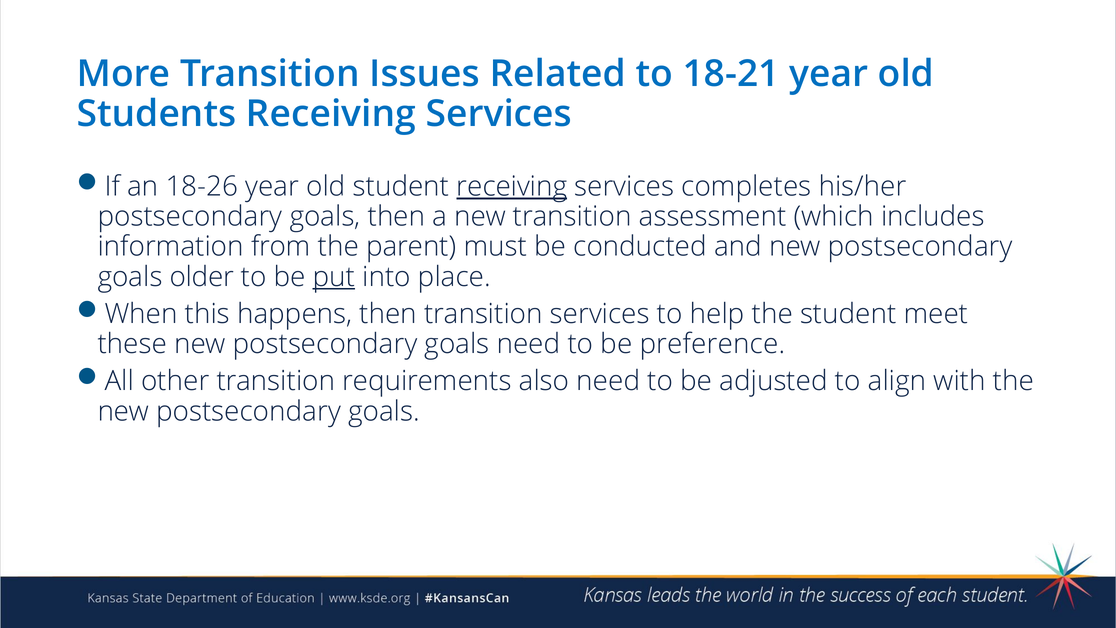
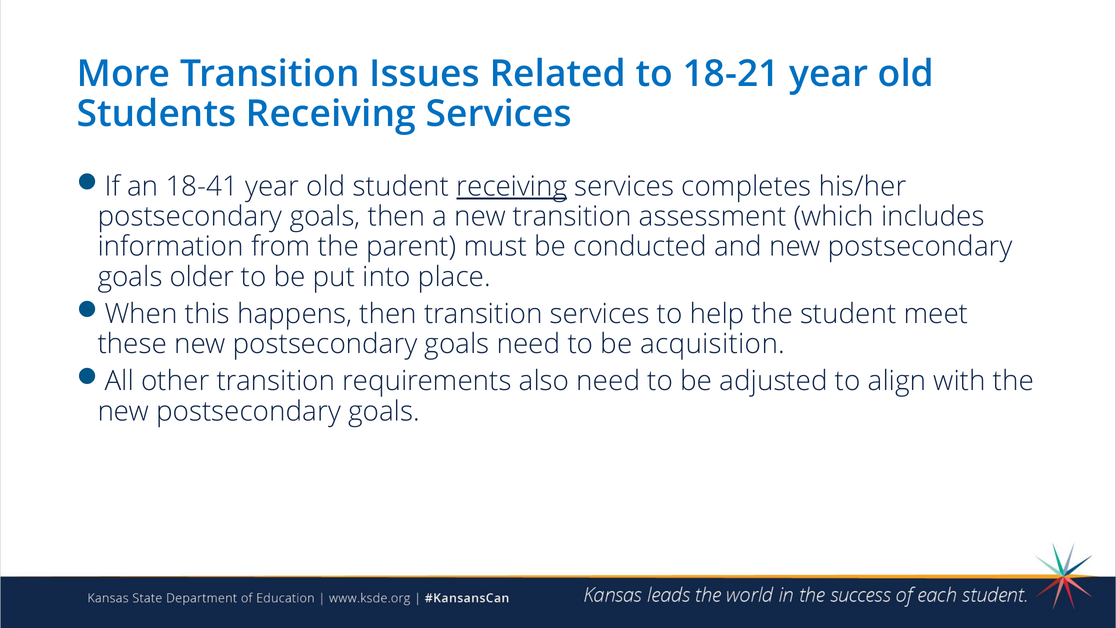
18-26: 18-26 -> 18-41 (202, 186)
put underline: present -> none (334, 277)
preference: preference -> acquisition (713, 344)
